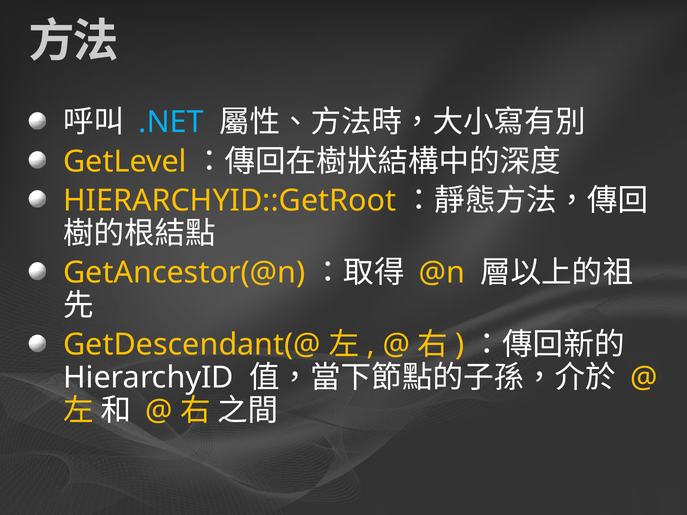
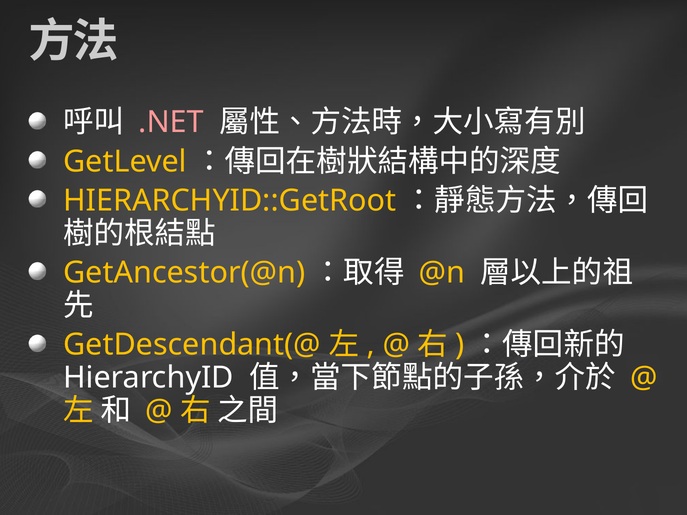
.NET colour: light blue -> pink (171, 122)
